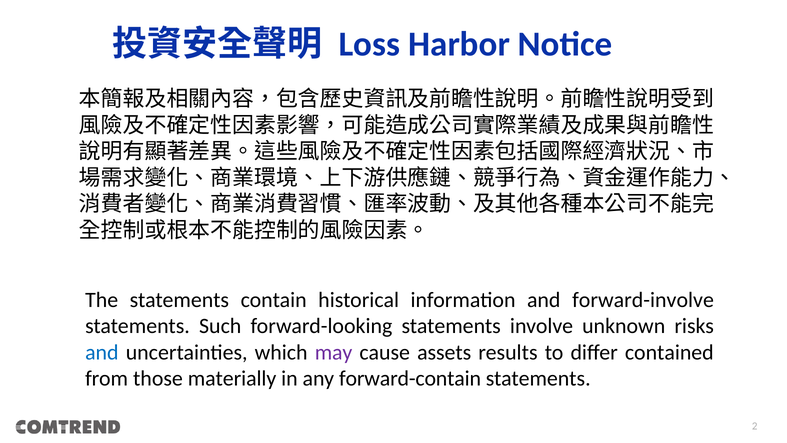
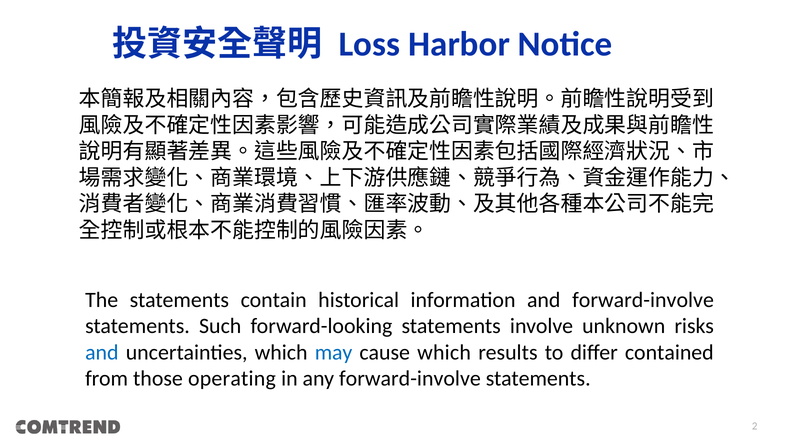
may colour: purple -> blue (334, 352)
cause assets: assets -> which (444, 352)
materially: materially -> operating (232, 378)
any forward-contain: forward-contain -> forward-involve (410, 378)
